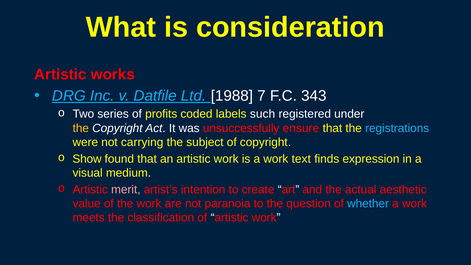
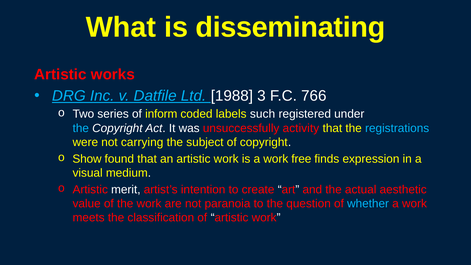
consideration: consideration -> disseminating (290, 27)
7: 7 -> 3 (261, 96)
343: 343 -> 766 (314, 96)
profits: profits -> inform (161, 114)
the colour: yellow -> light blue (81, 128)
ensure: ensure -> activity (301, 128)
text: text -> free (301, 159)
merit colour: pink -> white (126, 189)
